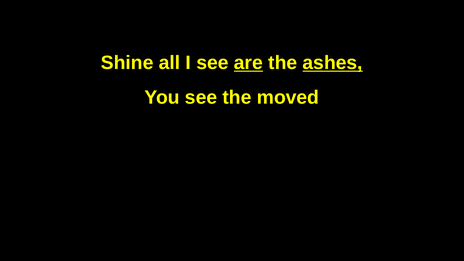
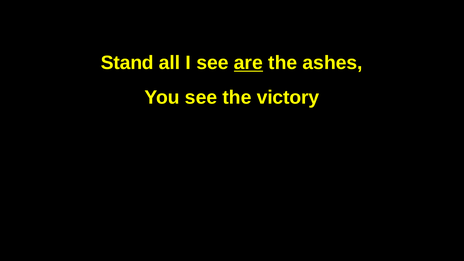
Shine: Shine -> Stand (127, 63)
ashes underline: present -> none (333, 63)
moved: moved -> victory (288, 98)
